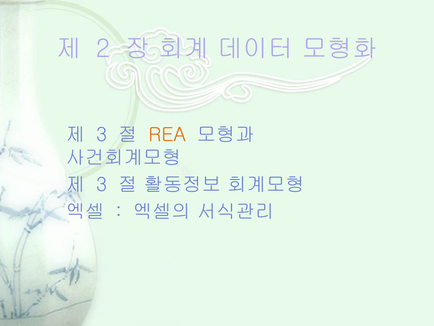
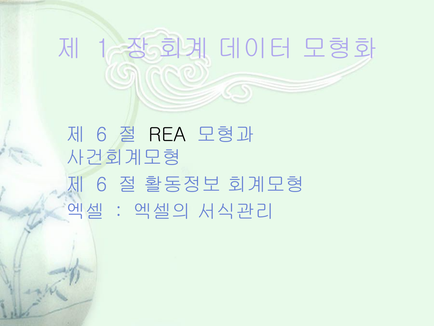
2: 2 -> 1 (103, 49)
3: 3 -> 6 (102, 134)
REA colour: orange -> black (167, 134)
3: 3 -> 6 (102, 185)
